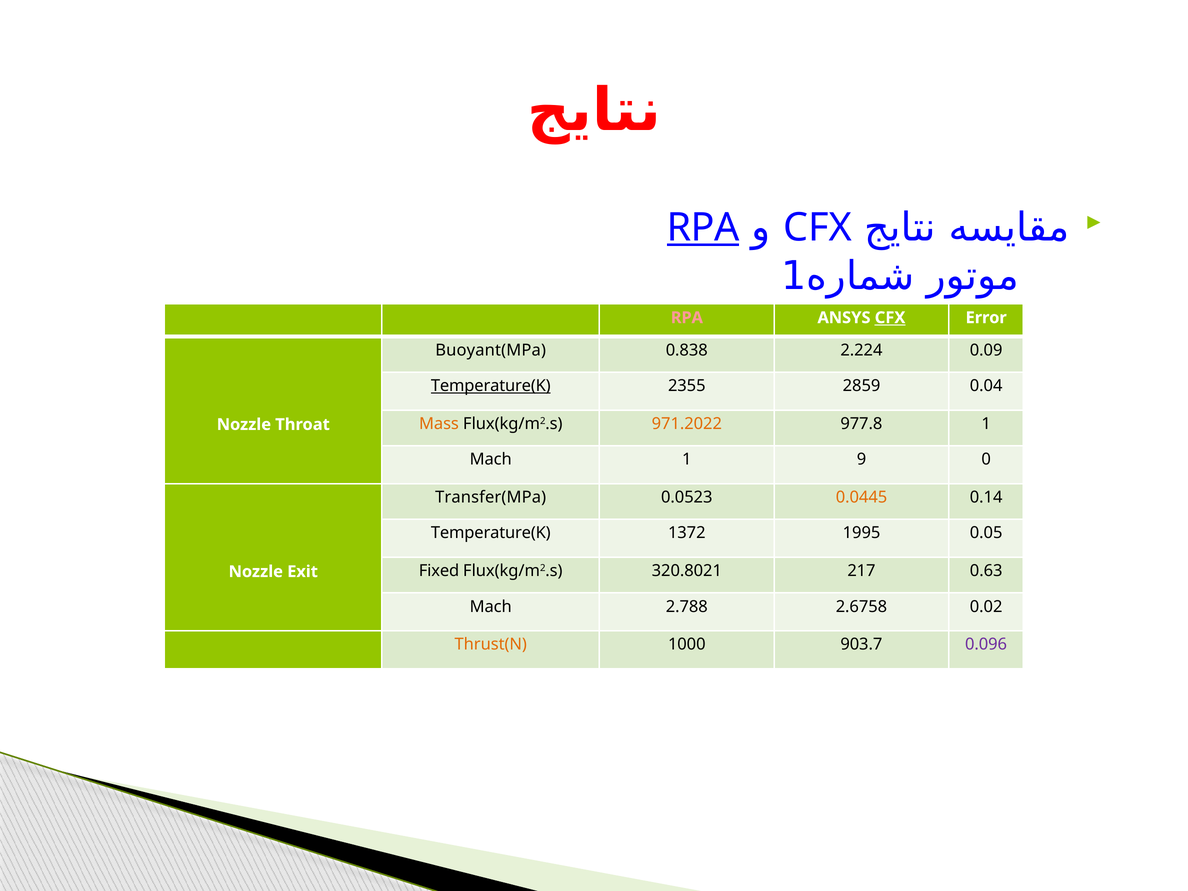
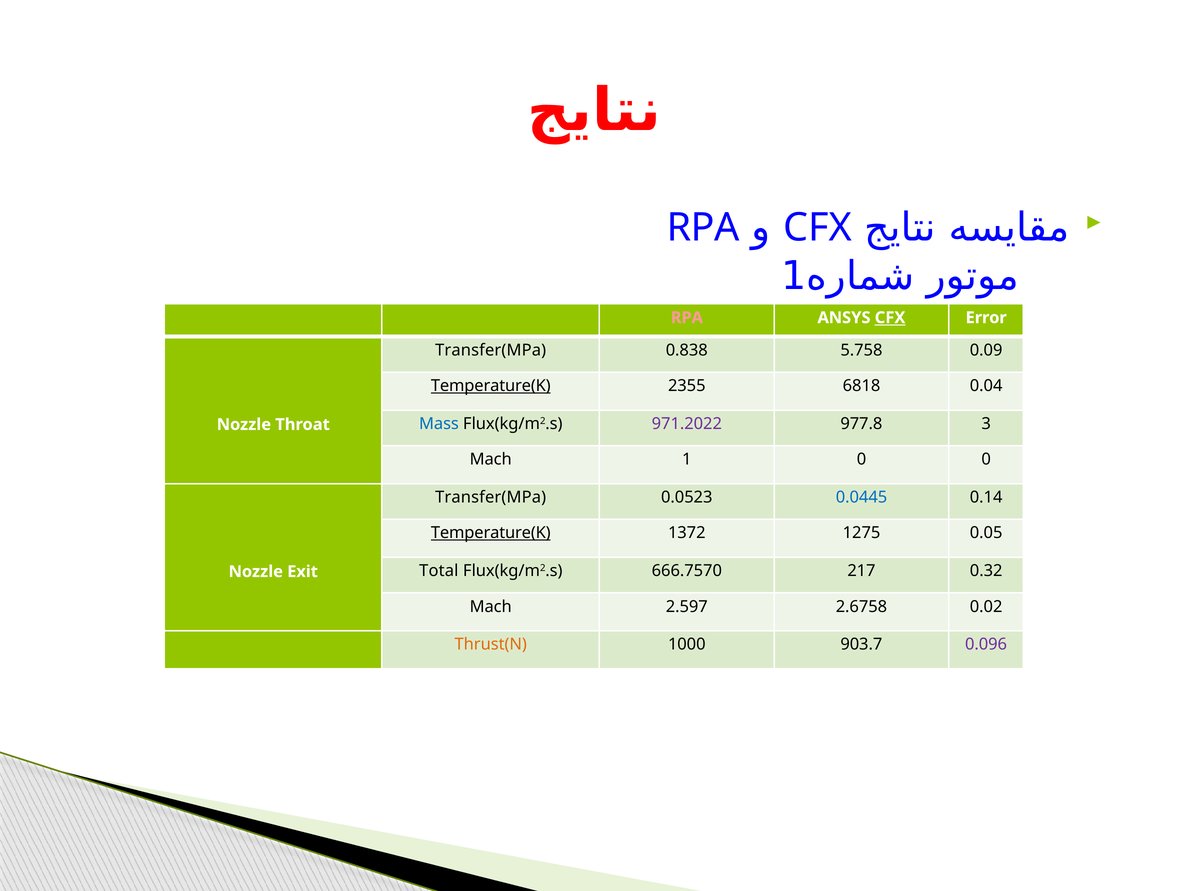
RPA underline: present -> none (703, 228)
Buoyant(MPa: Buoyant(MPa -> Transfer(MPa (491, 350)
2.224: 2.224 -> 5.758 (861, 350)
2859: 2859 -> 6818 (862, 386)
Mass colour: orange -> blue (439, 424)
971.2022 colour: orange -> purple (687, 424)
977.8 1: 1 -> 3 (986, 424)
1 9: 9 -> 0 (862, 459)
0.0445 colour: orange -> blue (862, 497)
Temperature(K underline: none -> present (491, 533)
1995: 1995 -> 1275 (862, 533)
Fixed: Fixed -> Total (439, 571)
320.8021: 320.8021 -> 666.7570 (687, 571)
0.63: 0.63 -> 0.32 (986, 571)
2.788: 2.788 -> 2.597 (687, 607)
